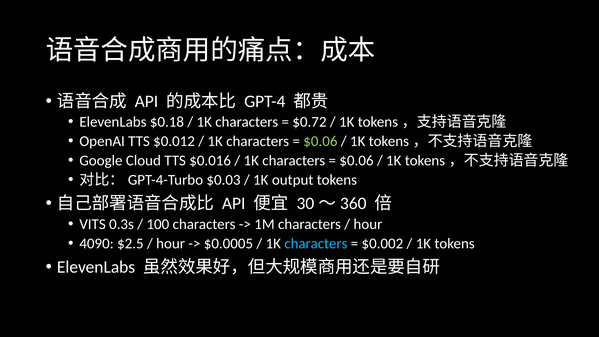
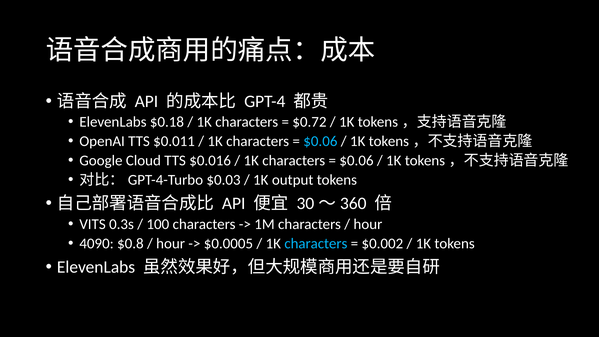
$0.012: $0.012 -> $0.011 (174, 141)
$0.06 colour: light green -> light blue (320, 141)
$2.5: $2.5 -> $0.8 (130, 243)
